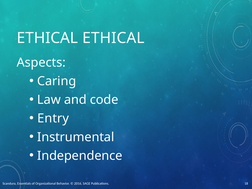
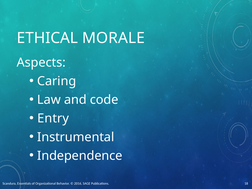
ETHICAL ETHICAL: ETHICAL -> MORALE (113, 38)
